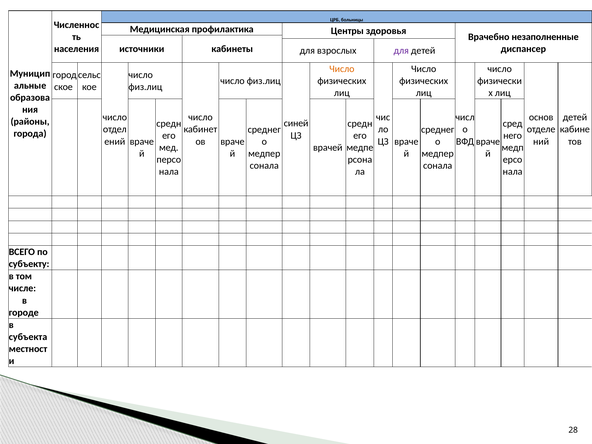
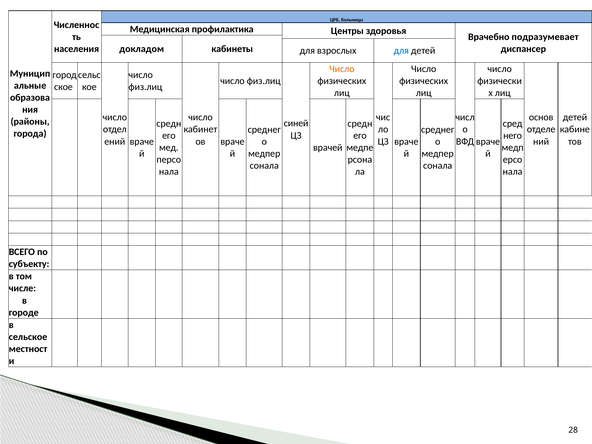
незаполненные: незаполненные -> подразумевает (545, 37)
источники: источники -> докладом (142, 49)
для colour: purple -> blue (401, 51)
субъекта: субъекта -> сельское (28, 337)
